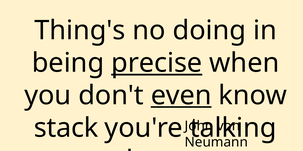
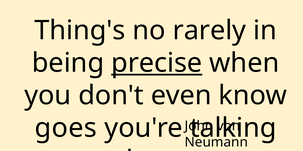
doing: doing -> rarely (209, 31)
even underline: present -> none (181, 96)
stack: stack -> goes (66, 128)
